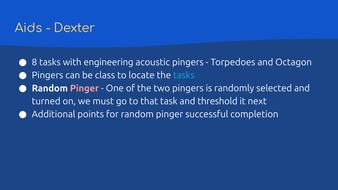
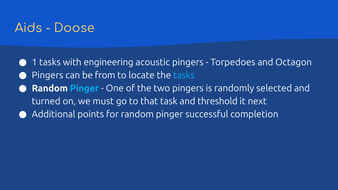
Dexter: Dexter -> Doose (74, 28)
8: 8 -> 1 (34, 62)
class: class -> from (105, 75)
Pinger colour: pink -> light blue (84, 88)
